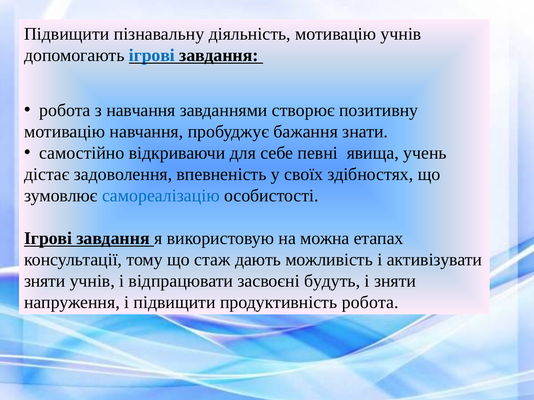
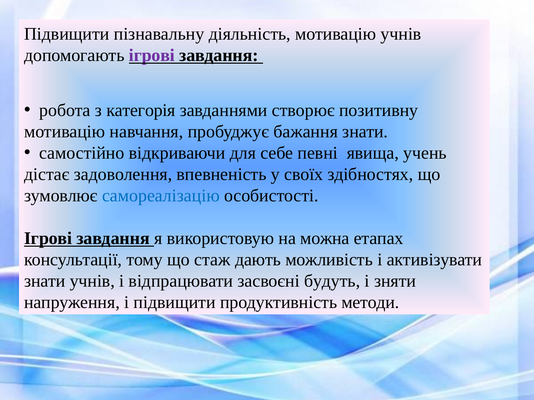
ігрові colour: blue -> purple (152, 55)
з навчання: навчання -> категорія (141, 110)
зняти: зняти -> знати (45, 281)
продуктивність робота: робота -> методи (370, 303)
